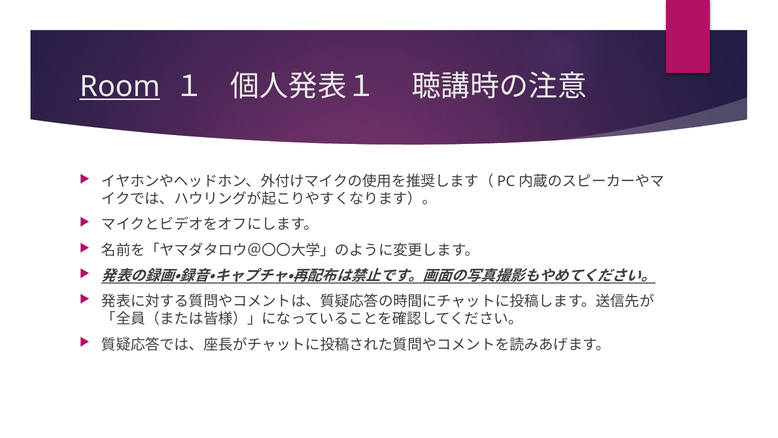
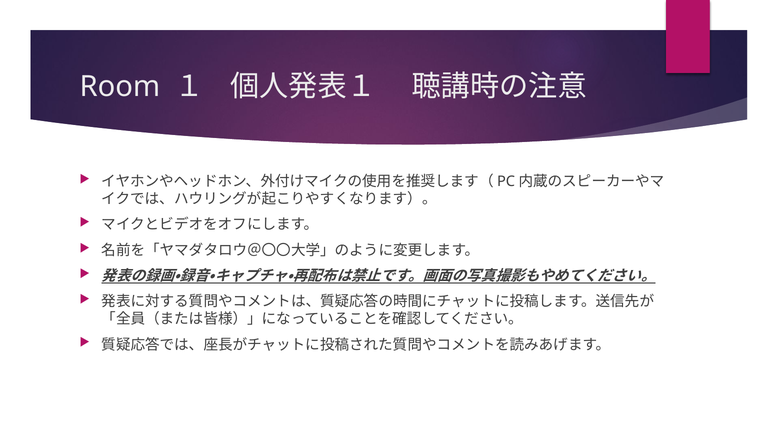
Room underline: present -> none (120, 87)
